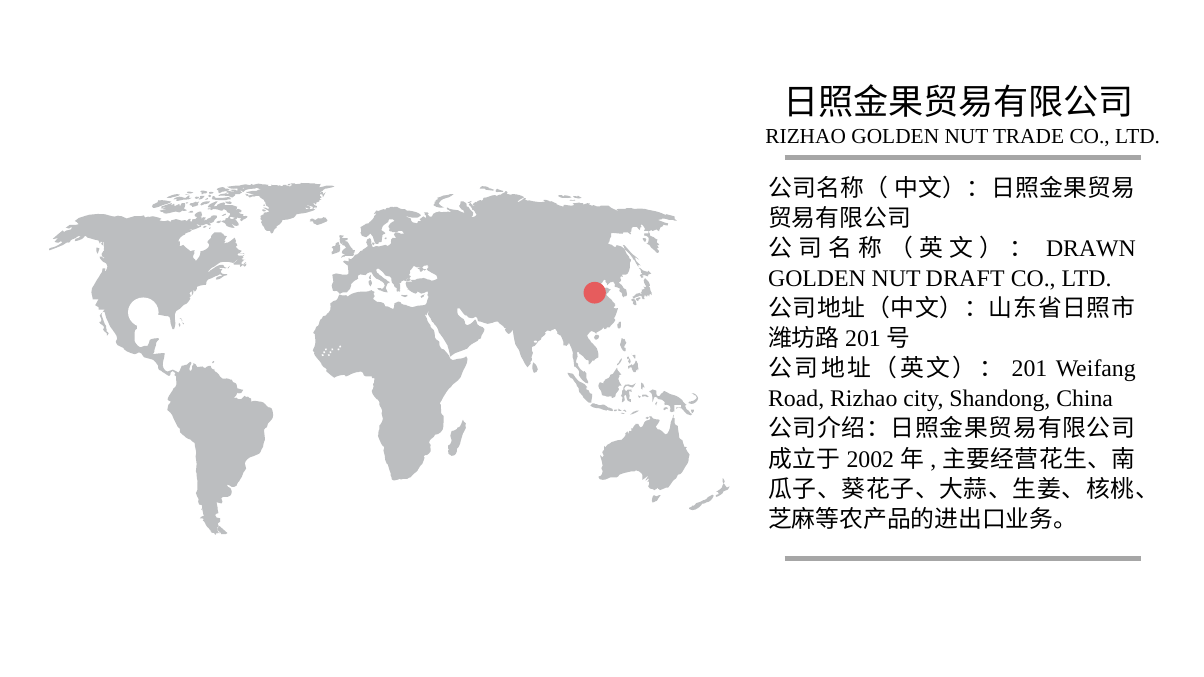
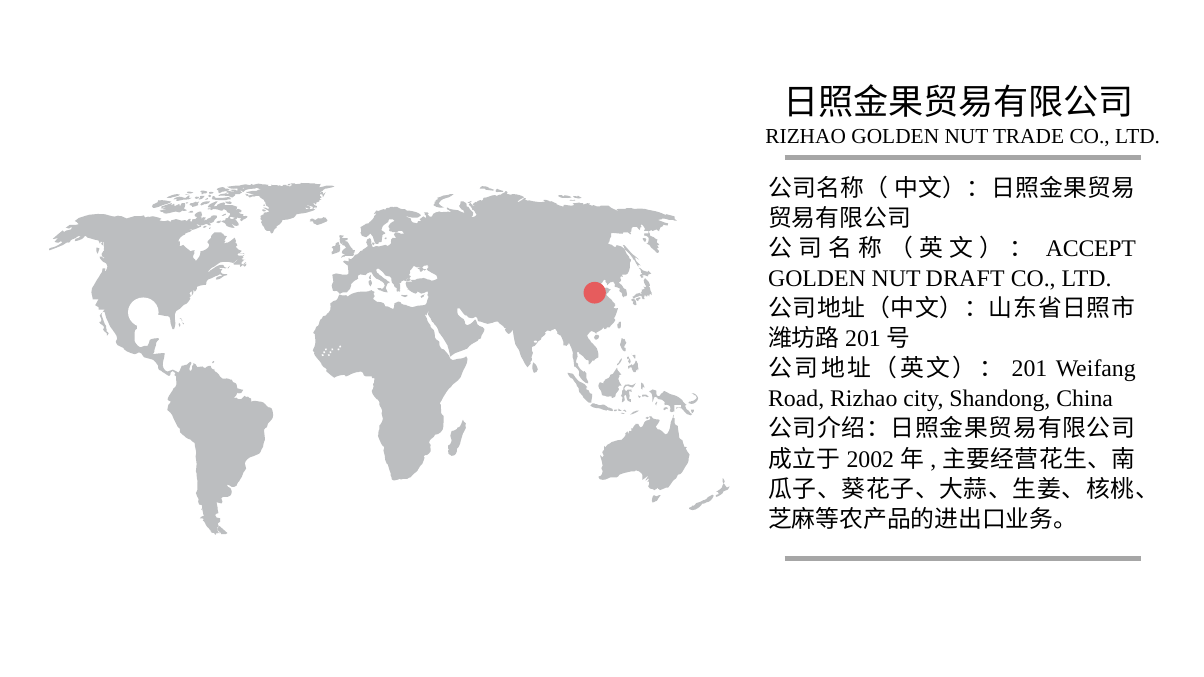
DRAWN: DRAWN -> ACCEPT (1091, 249)
